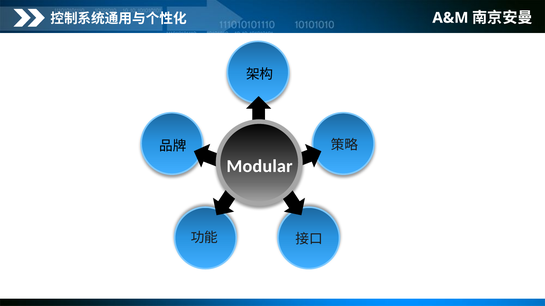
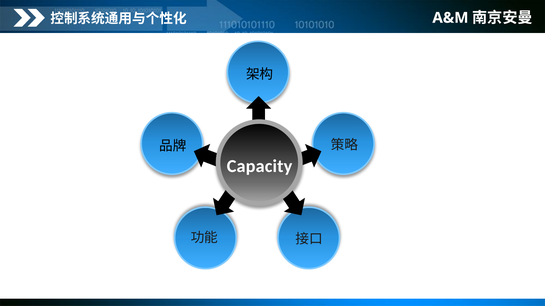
Modular: Modular -> Capacity (260, 166)
